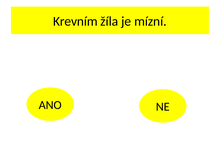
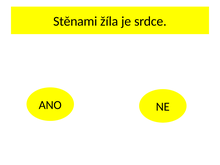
Krevním: Krevním -> Stěnami (75, 21)
mízní: mízní -> srdce (150, 21)
